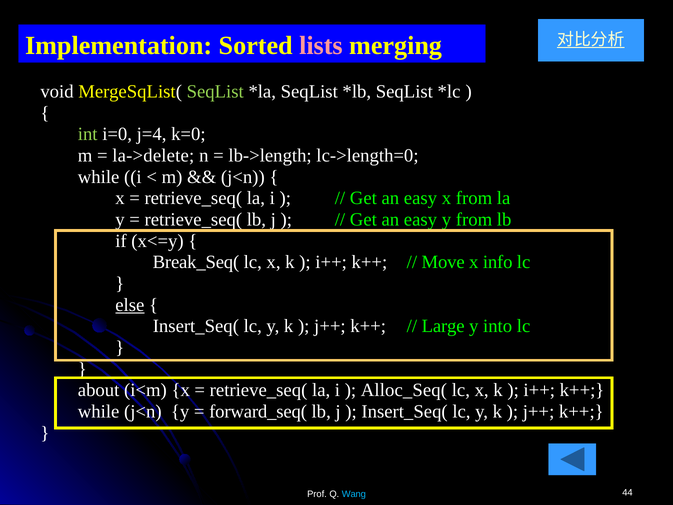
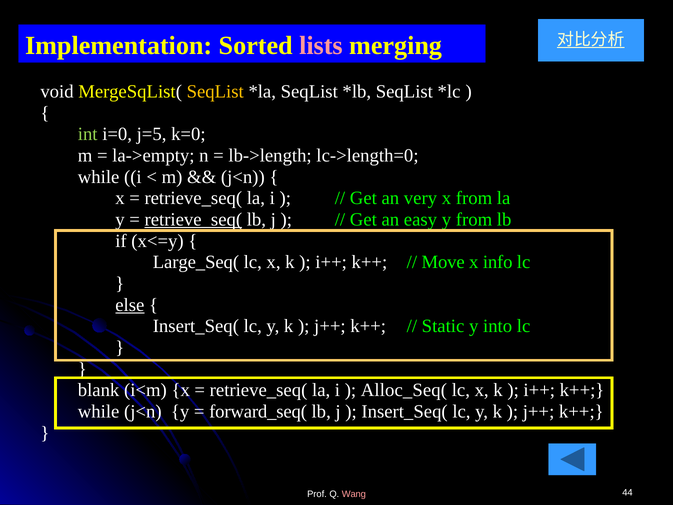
SeqList colour: light green -> yellow (215, 91)
j=4: j=4 -> j=5 (152, 134)
la->delete: la->delete -> la->empty (153, 155)
easy: easy -> very (420, 198)
retrieve_seq( underline: none -> present (193, 219)
Break_Seq(: Break_Seq( -> Large_Seq( (196, 262)
Large: Large -> Static (443, 326)
about: about -> blank (99, 390)
Wang colour: light blue -> pink (354, 494)
